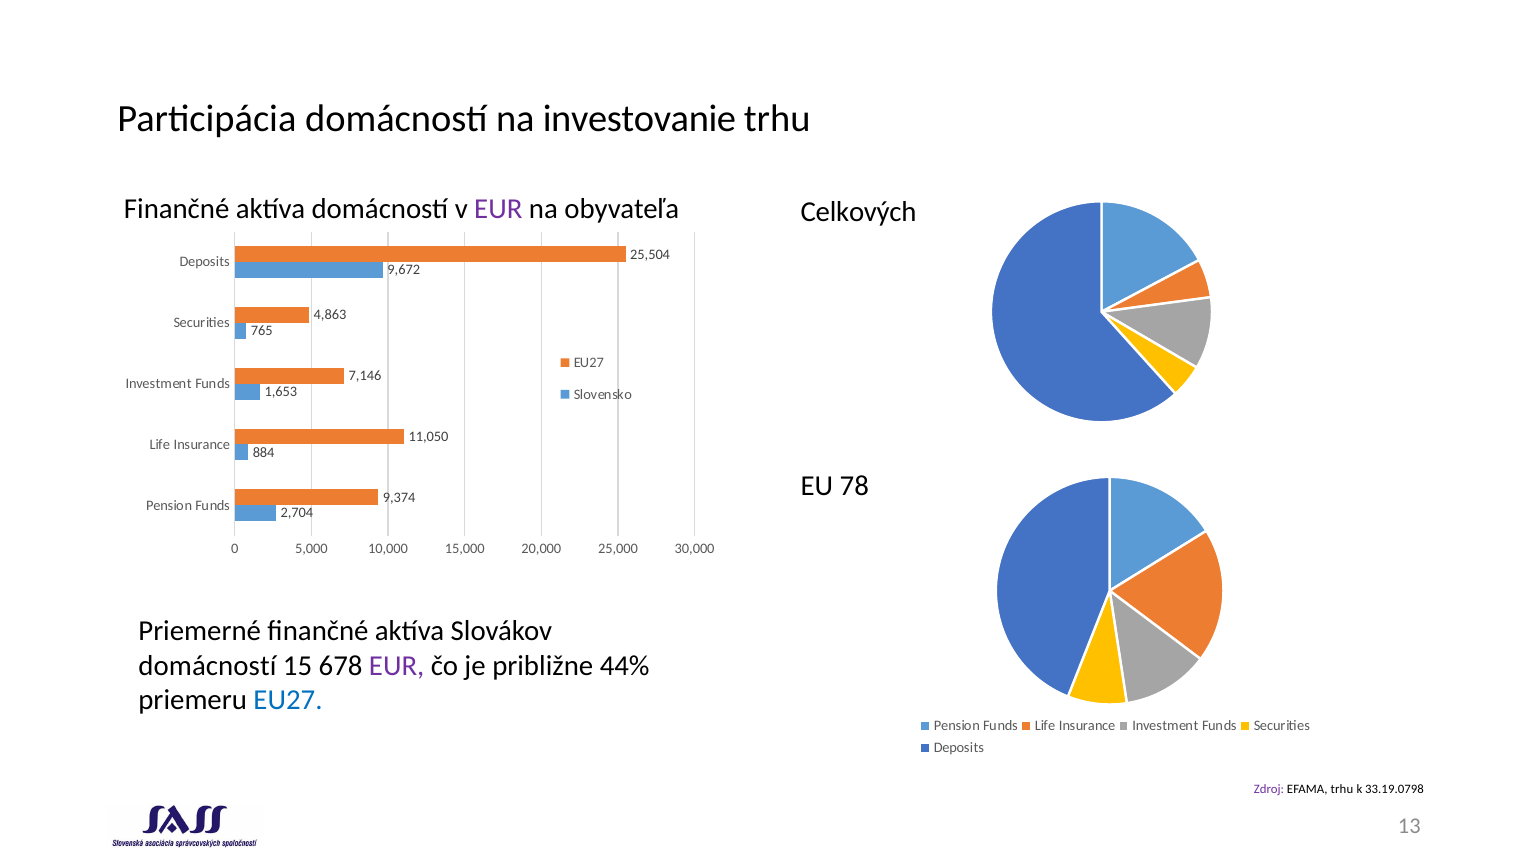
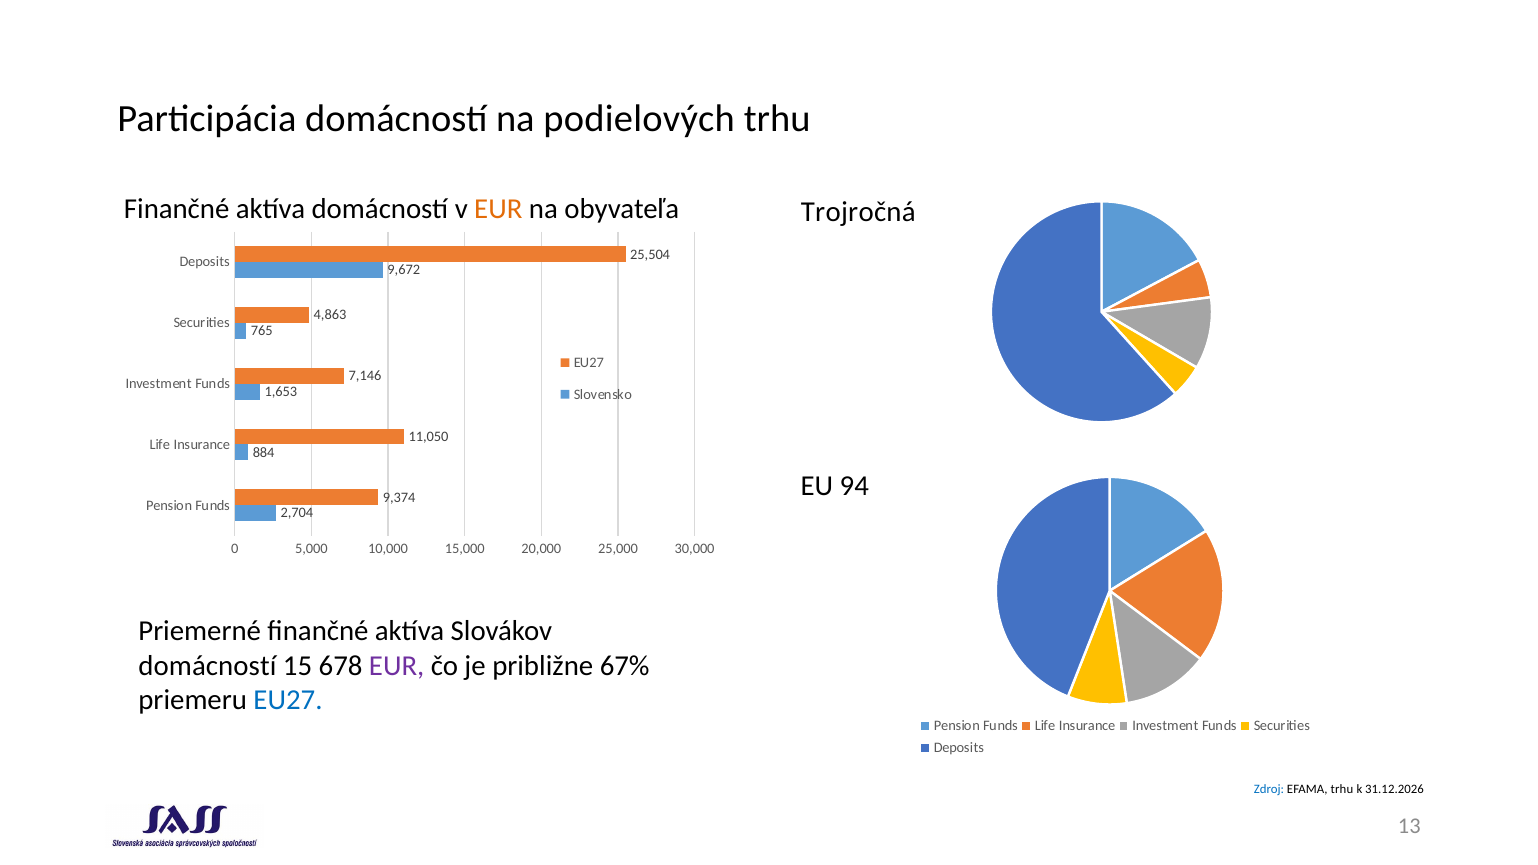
investovanie: investovanie -> podielových (639, 119)
EUR colour: purple -> orange (498, 209)
Celkových: Celkových -> Trojročná (858, 212)
78: 78 -> 94 (854, 486)
44%: 44% -> 67% (625, 666)
Zdroj colour: purple -> blue (1269, 789)
33.19.0798: 33.19.0798 -> 31.12.2026 (1395, 789)
